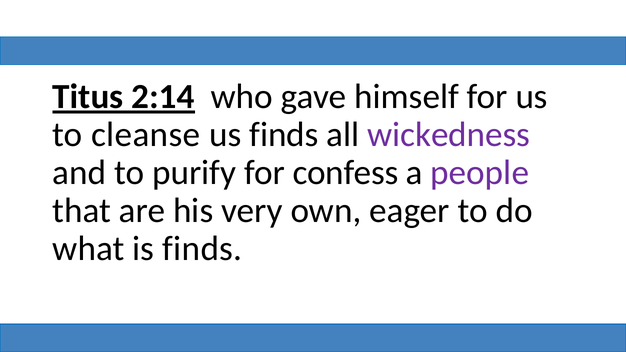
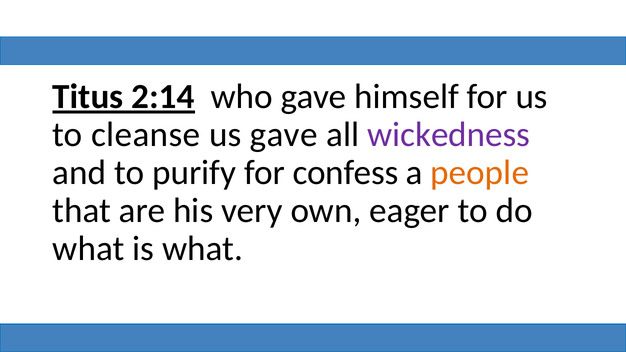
us finds: finds -> gave (284, 135)
people colour: purple -> orange (480, 173)
is finds: finds -> what (202, 249)
